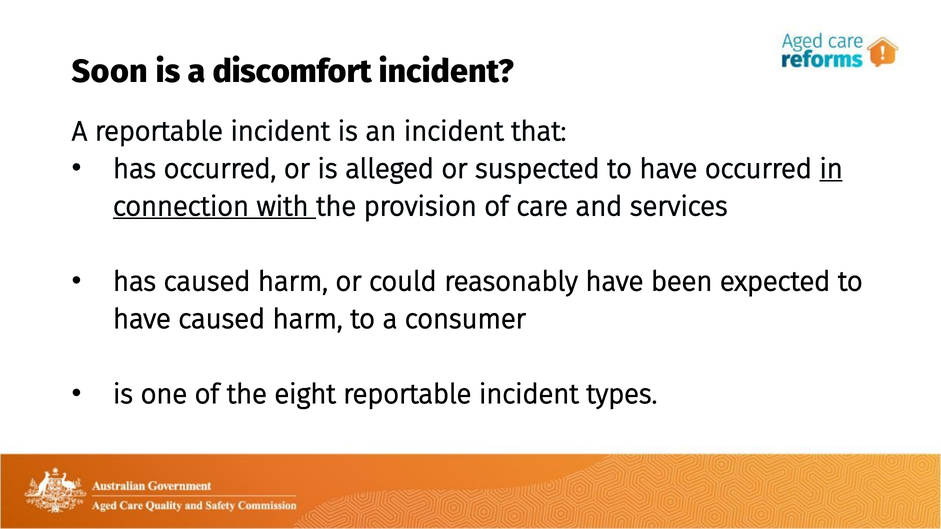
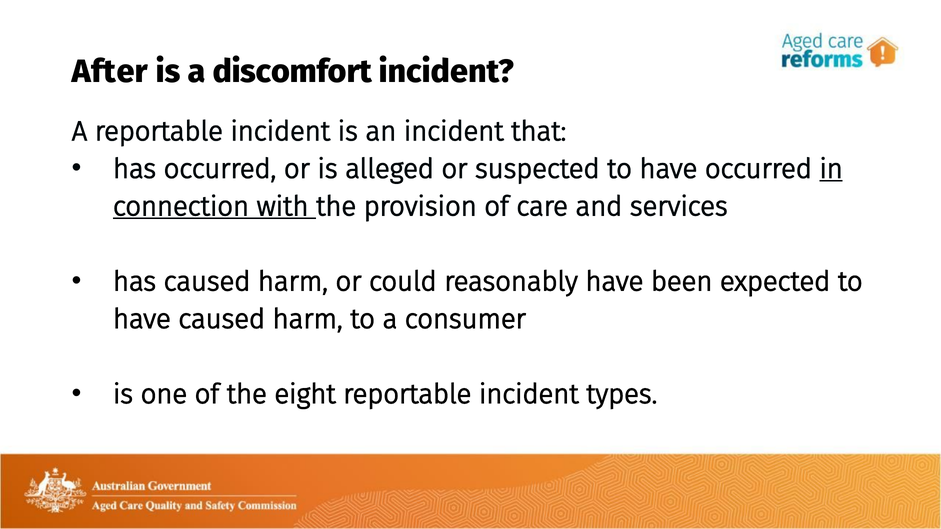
Soon: Soon -> After (110, 72)
